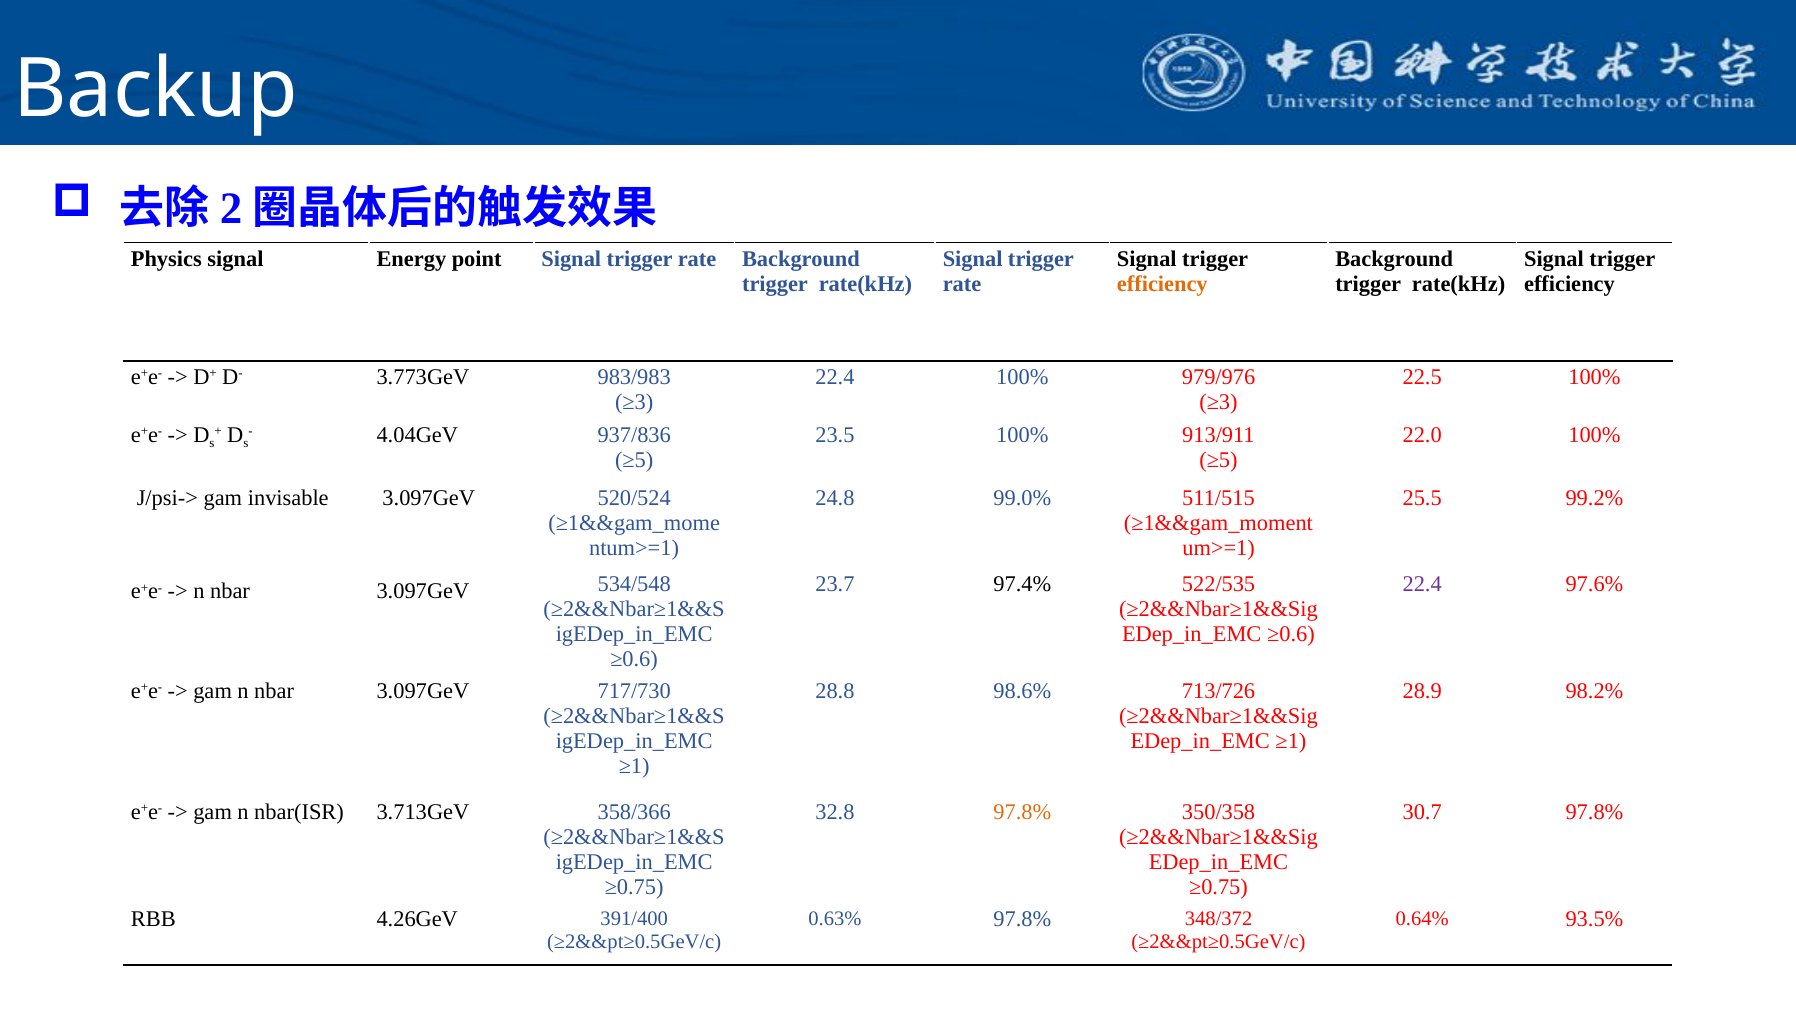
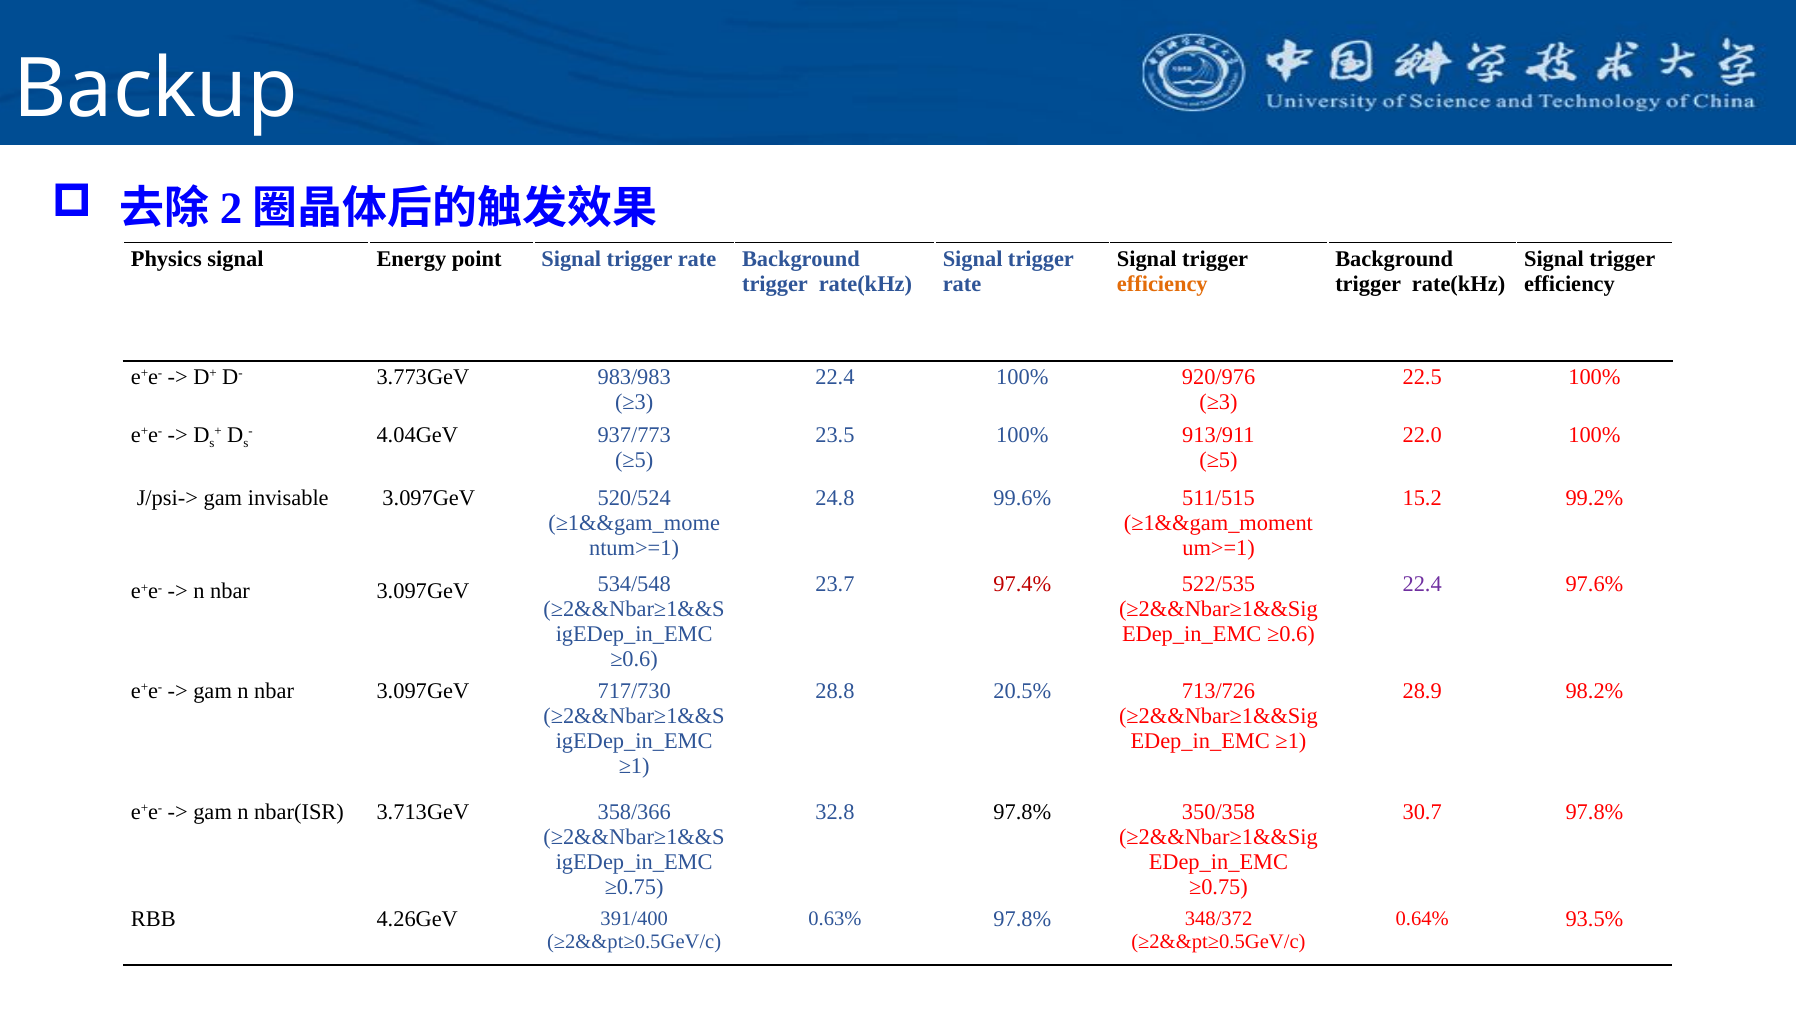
979/976: 979/976 -> 920/976 (1219, 377)
937/836: 937/836 -> 937/773 (634, 435)
99.0%: 99.0% -> 99.6% (1022, 499)
25.5: 25.5 -> 15.2 (1422, 499)
97.4% colour: black -> red (1022, 584)
98.6%: 98.6% -> 20.5% (1022, 691)
97.8% colour: orange -> black (1022, 812)
